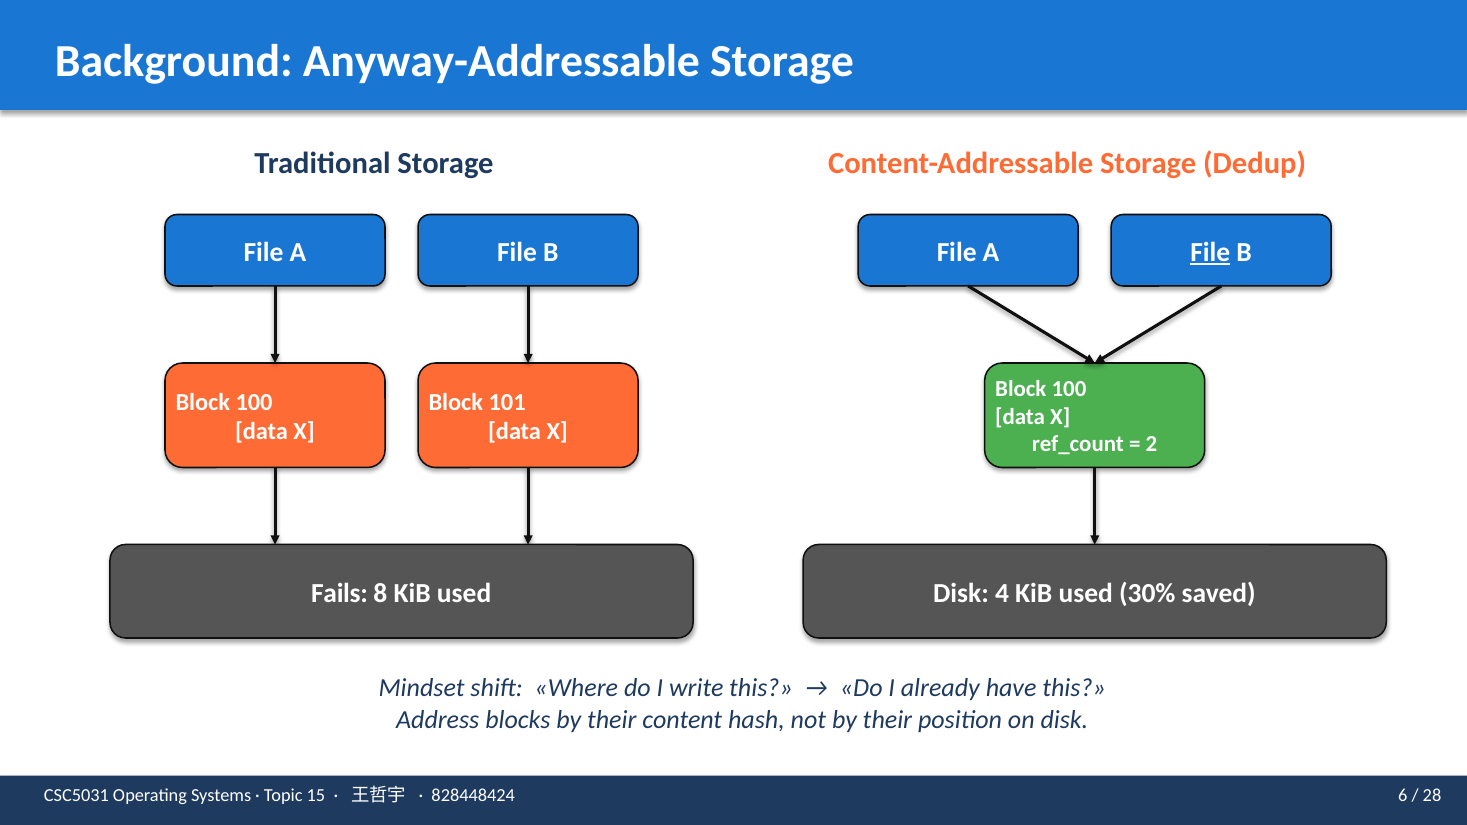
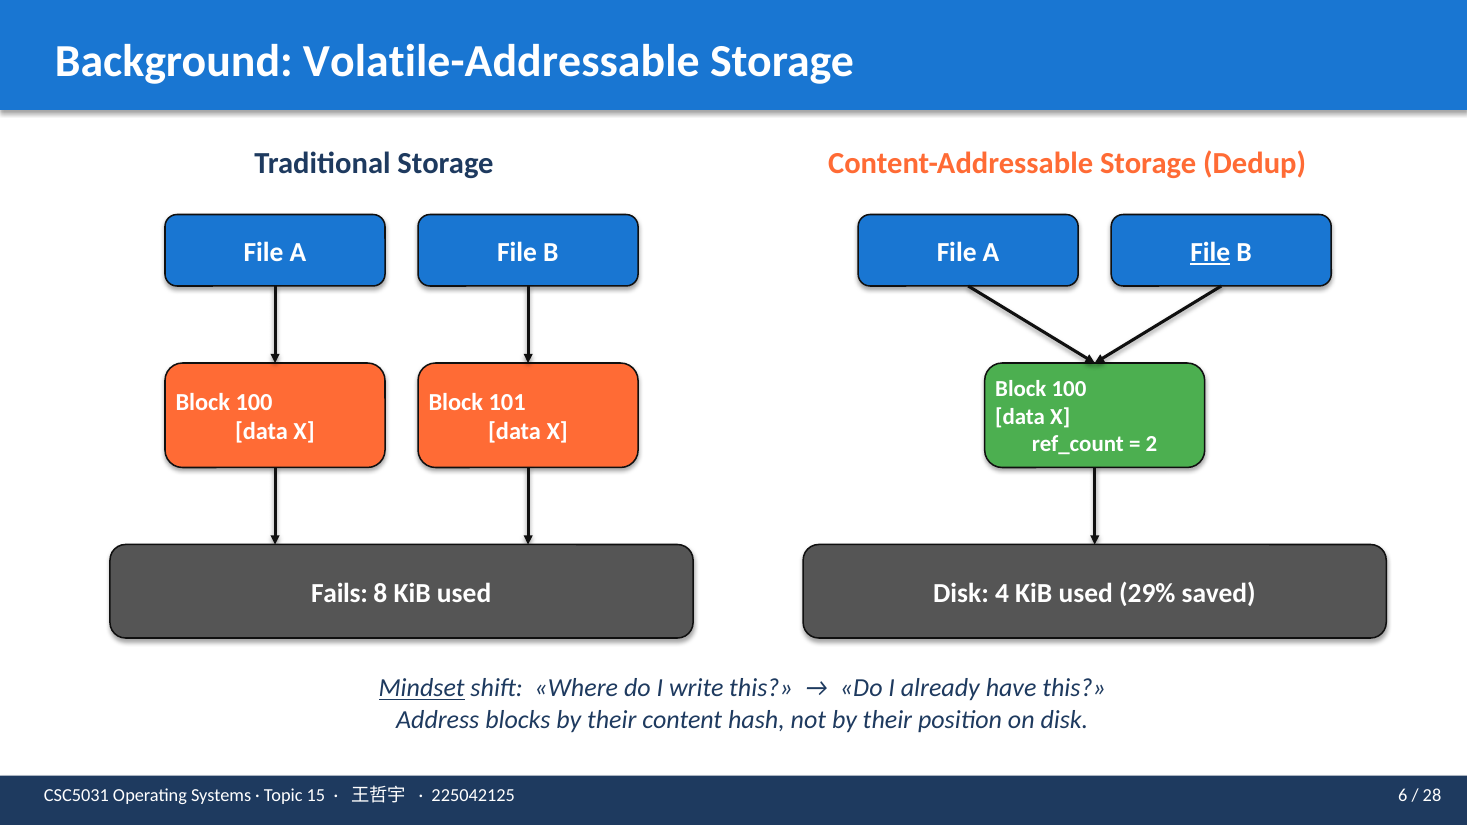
Anyway-Addressable: Anyway-Addressable -> Volatile-Addressable (501, 61)
30%: 30% -> 29% (1147, 593)
Mindset underline: none -> present (422, 689)
828448424: 828448424 -> 225042125 (473, 796)
